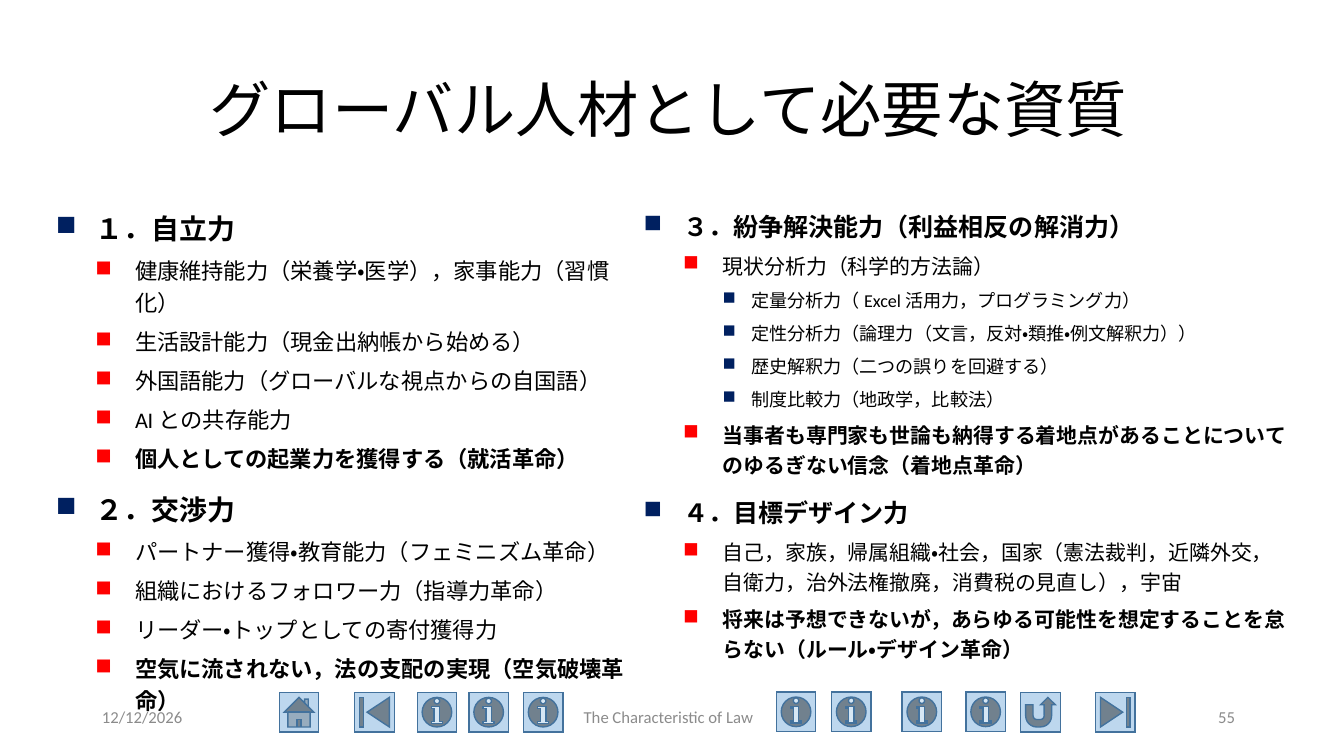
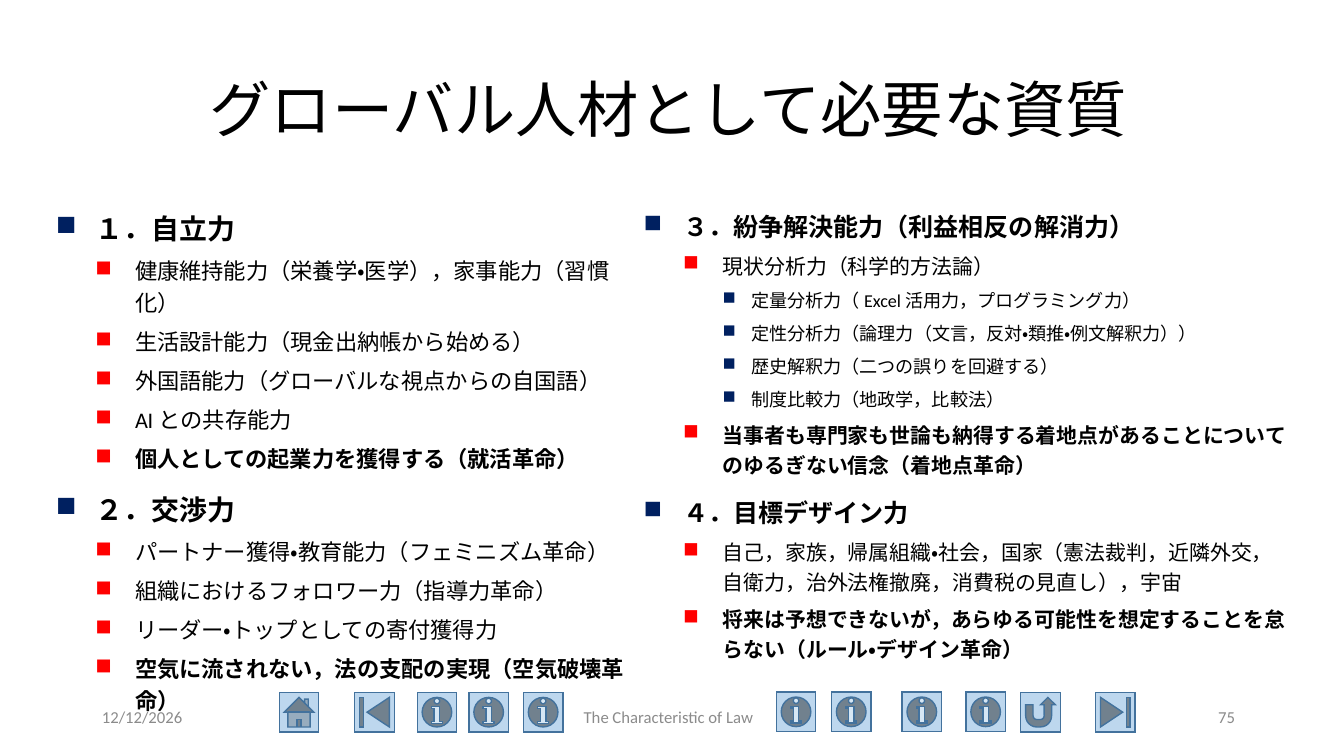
55: 55 -> 75 (1227, 718)
